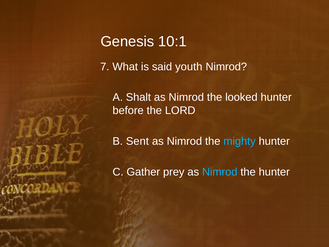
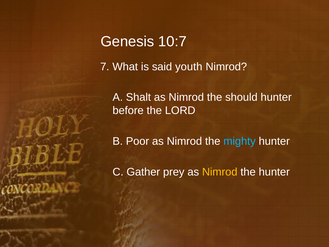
10:1: 10:1 -> 10:7 (172, 42)
looked: looked -> should (241, 97)
Sent: Sent -> Poor (138, 141)
Nimrod colour: light blue -> yellow (220, 172)
